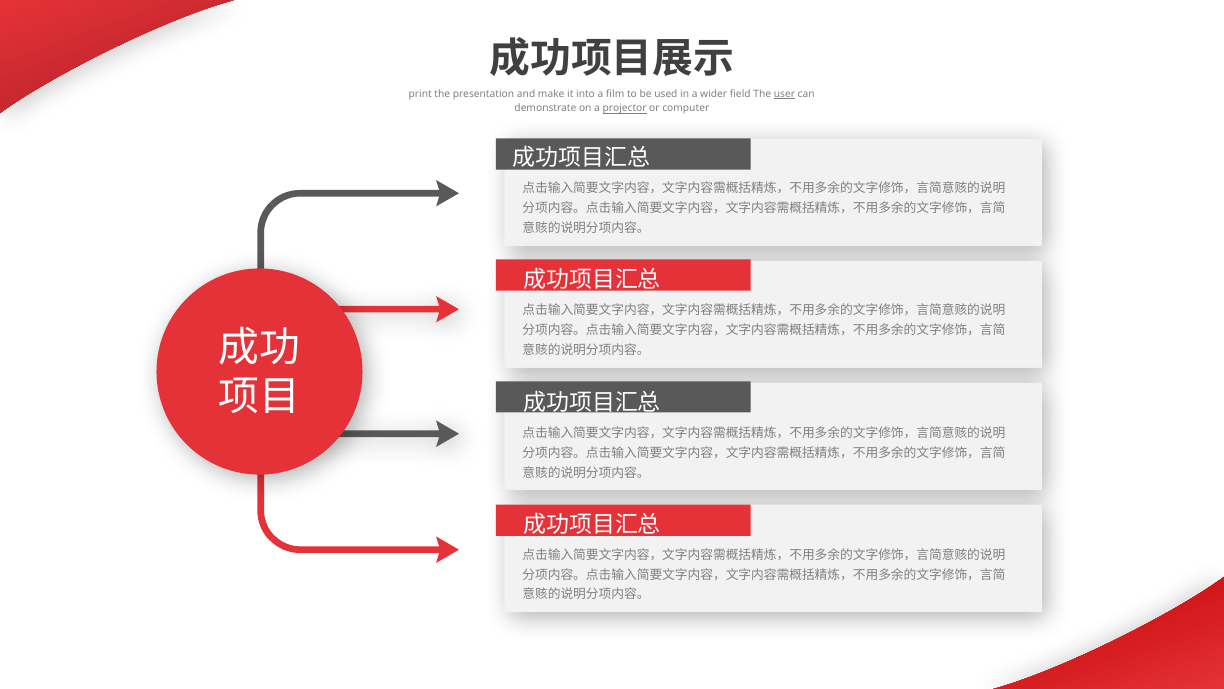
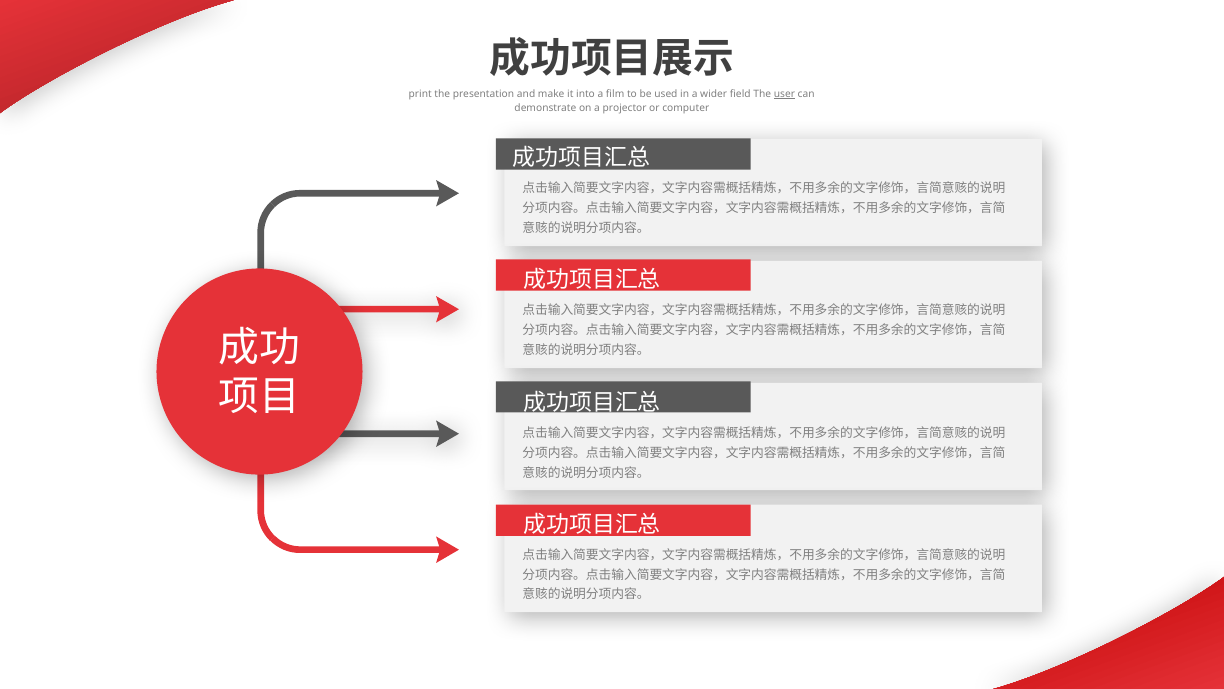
projector underline: present -> none (625, 109)
